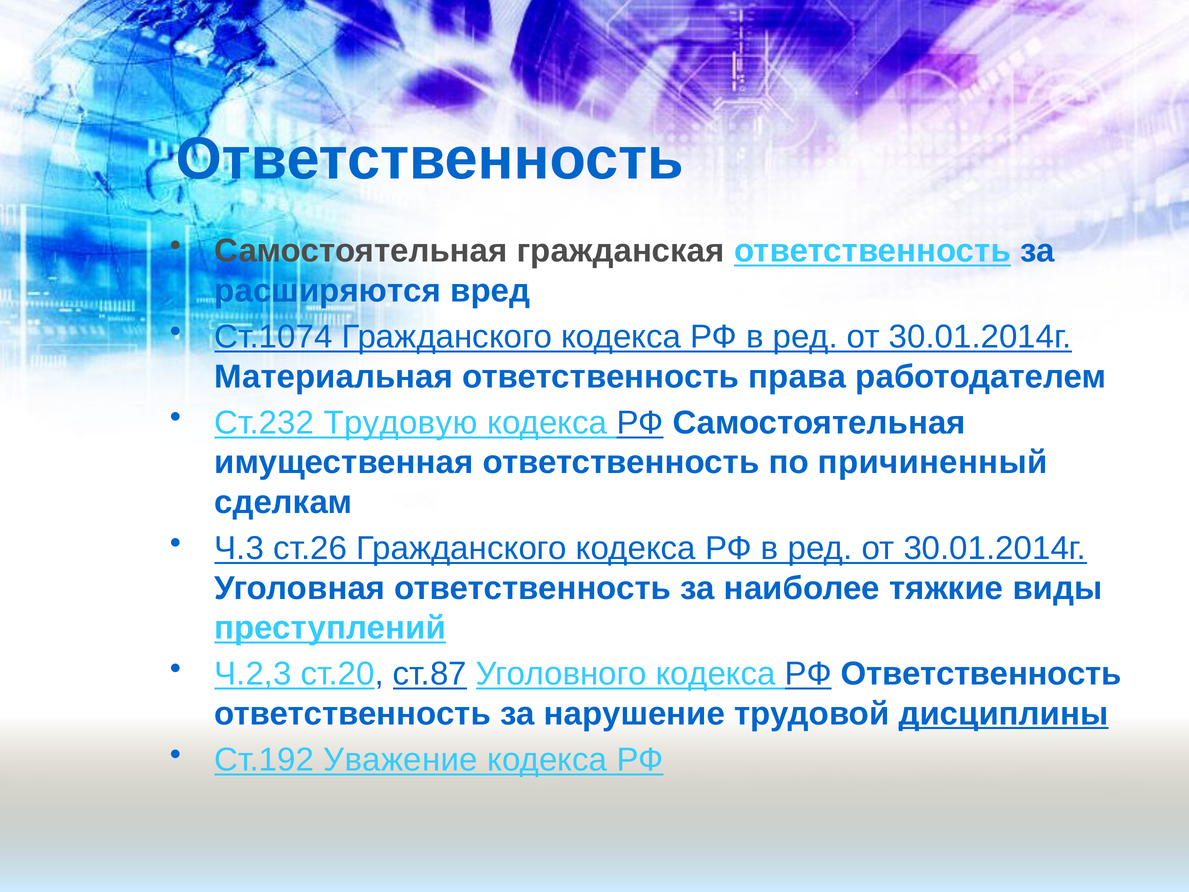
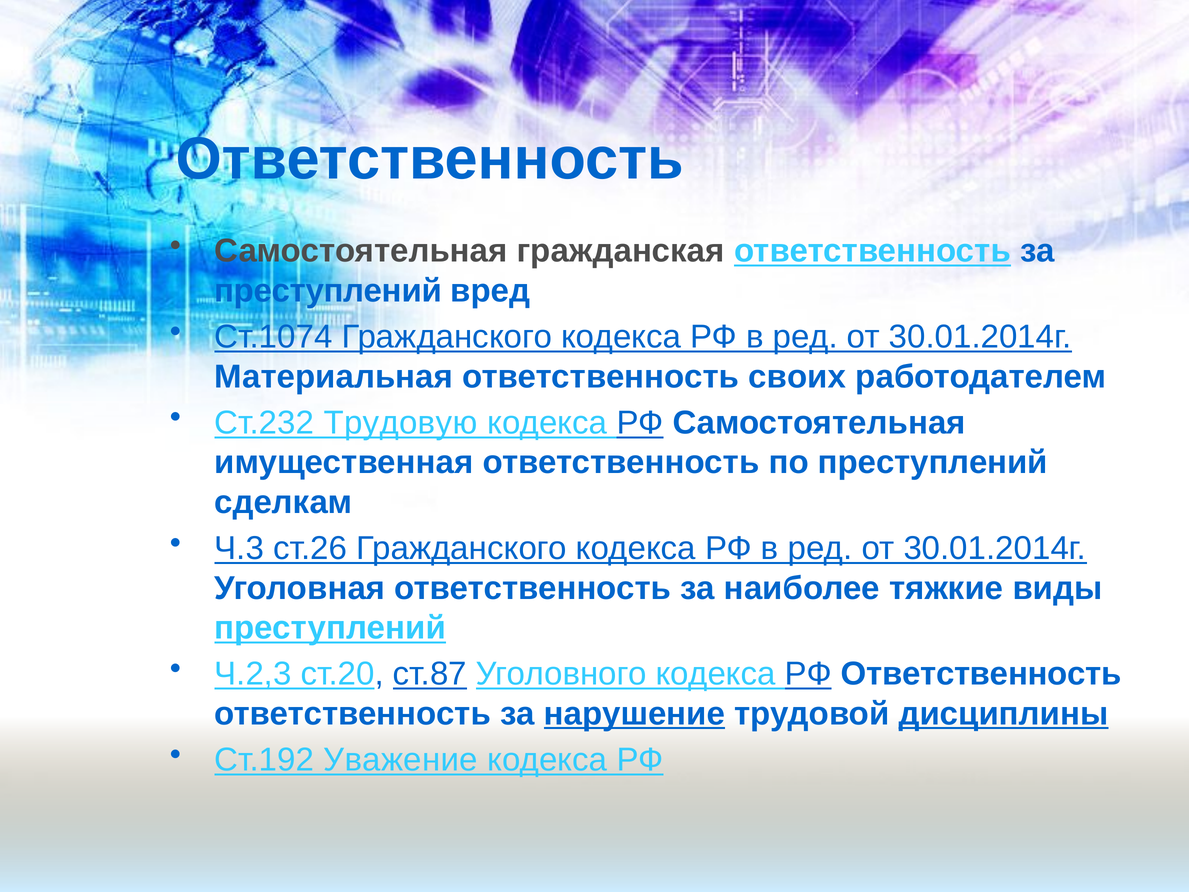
расширяются: расширяются -> преступлений (328, 291)
права: права -> своих (797, 377)
по причиненный: причиненный -> преступлений (933, 462)
нарушение underline: none -> present (634, 714)
